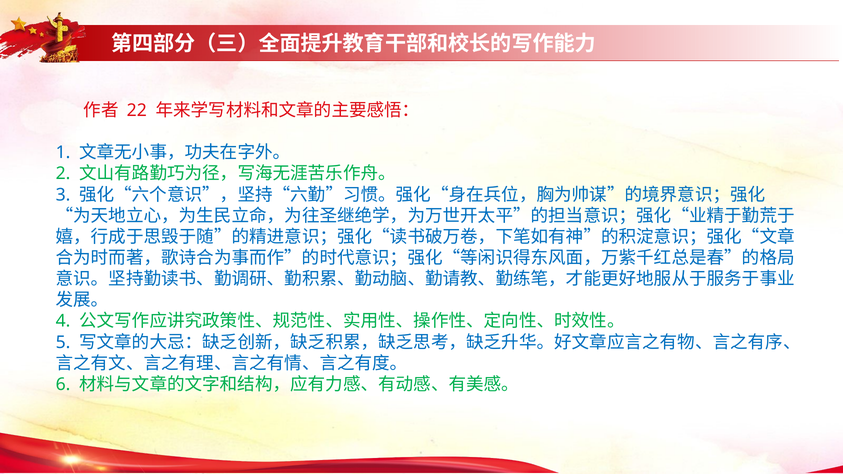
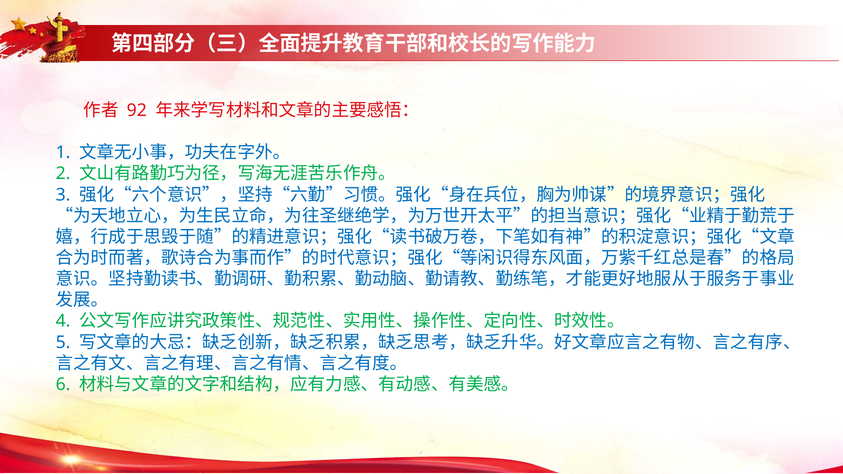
22: 22 -> 92 (137, 110)
